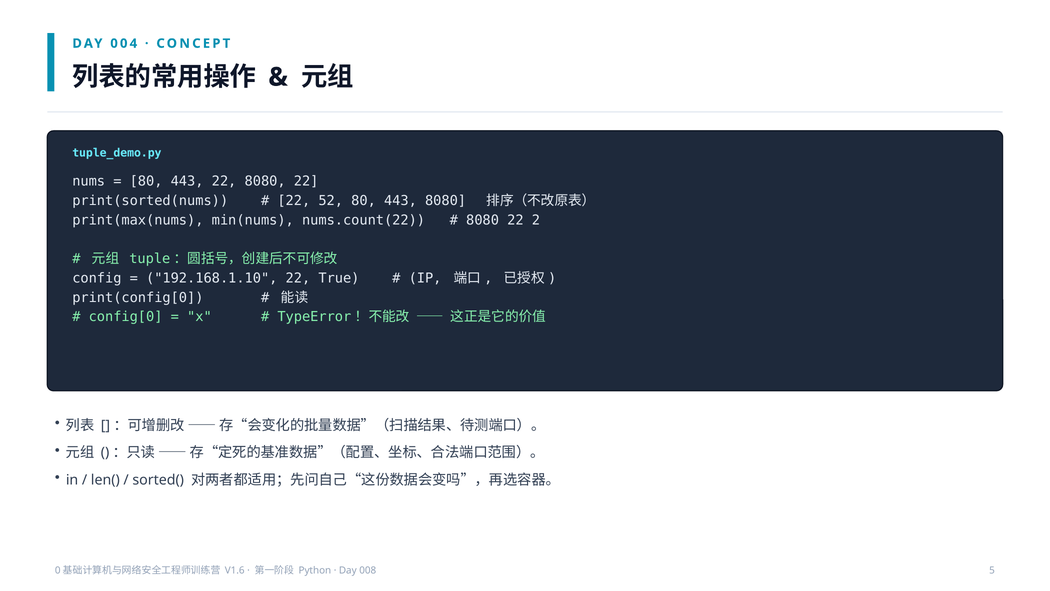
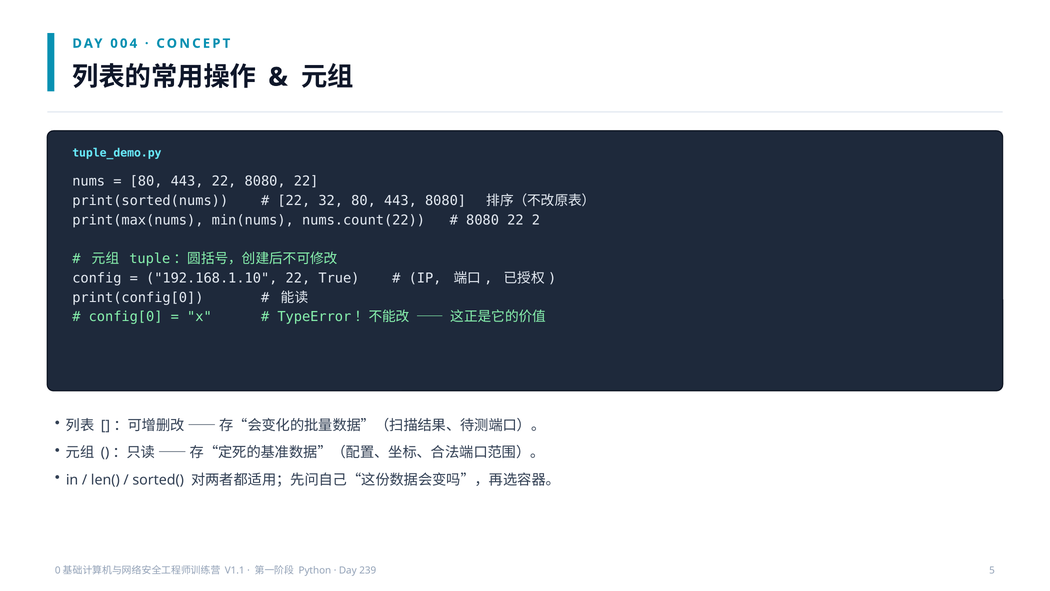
52: 52 -> 32 (331, 201)
V1.6: V1.6 -> V1.1 (235, 570)
008: 008 -> 239 (368, 570)
